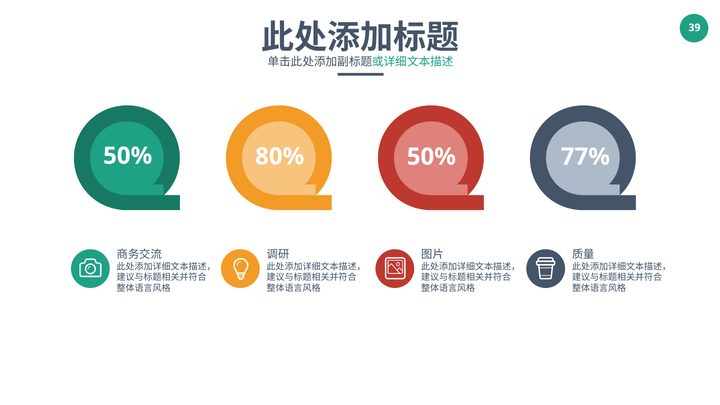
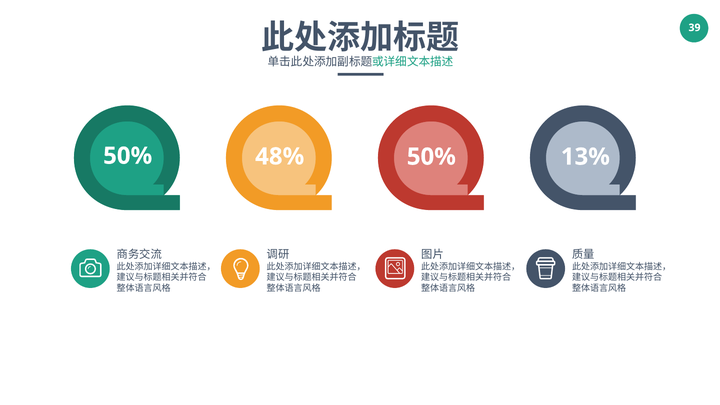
80%: 80% -> 48% (280, 157)
77%: 77% -> 13% (585, 157)
